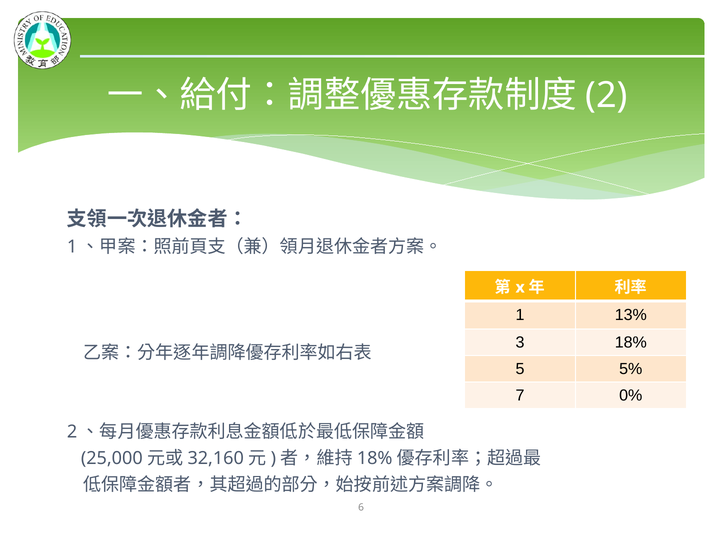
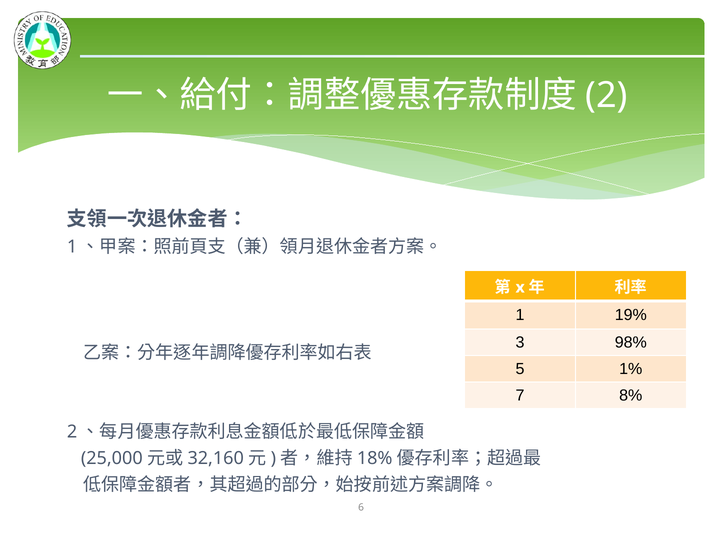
13%: 13% -> 19% (631, 315)
18%: 18% -> 98% (631, 343)
5%: 5% -> 1% (631, 369)
0%: 0% -> 8% (631, 396)
